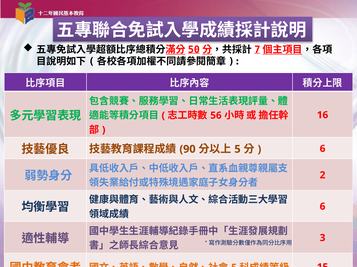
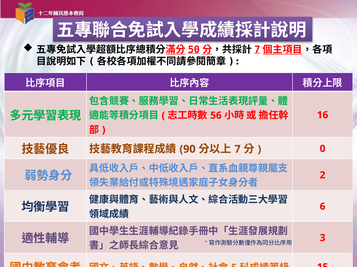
5: 5 -> 7 (237, 150)
6: 6 -> 0 (323, 149)
